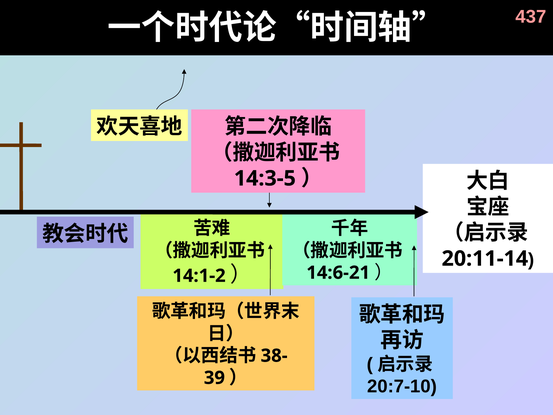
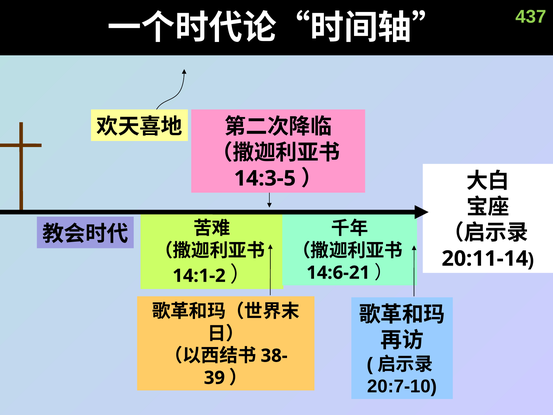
437 colour: pink -> light green (531, 17)
